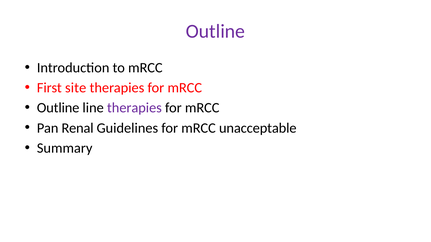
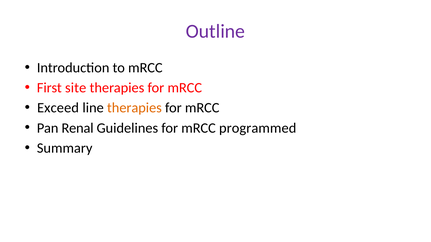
Outline: Outline -> Exceed (58, 108)
therapies colour: purple -> orange (134, 108)
unacceptable: unacceptable -> programmed (258, 128)
